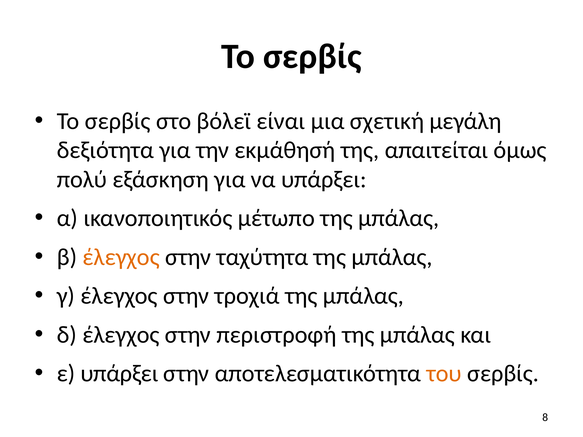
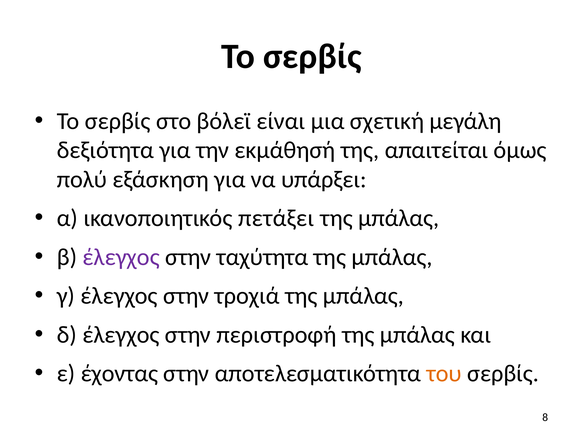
μέτωπο: μέτωπο -> πετάξει (276, 218)
έλεγχος colour: orange -> purple (121, 257)
ε υπάρξει: υπάρξει -> έχοντας (119, 374)
